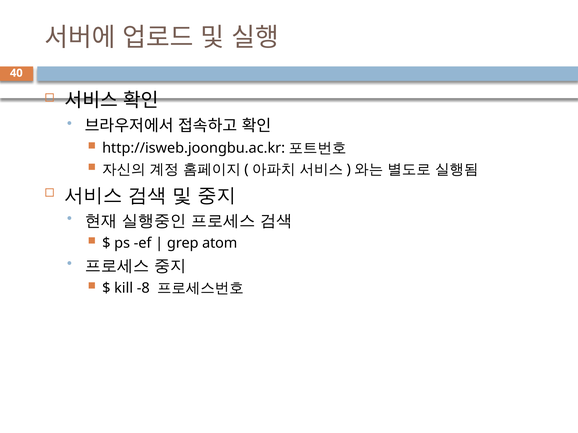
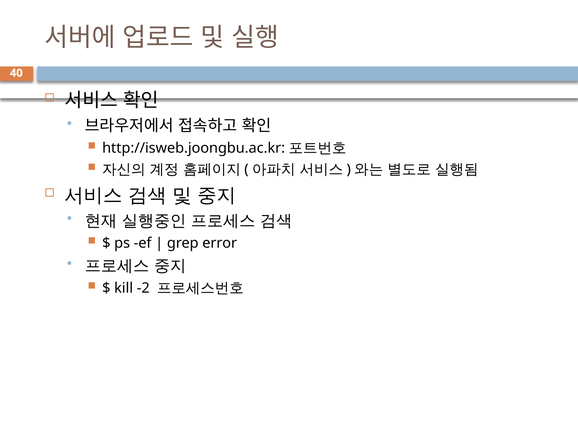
atom: atom -> error (220, 243)
-8: -8 -> -2 (143, 288)
